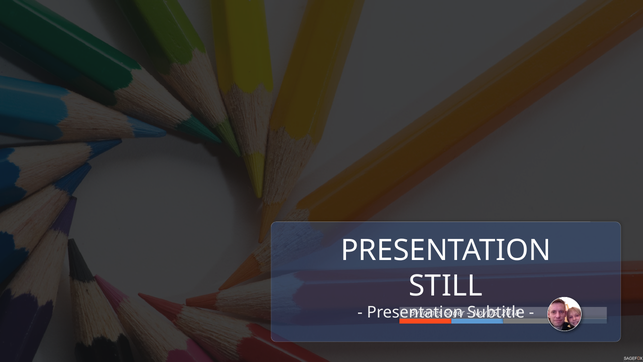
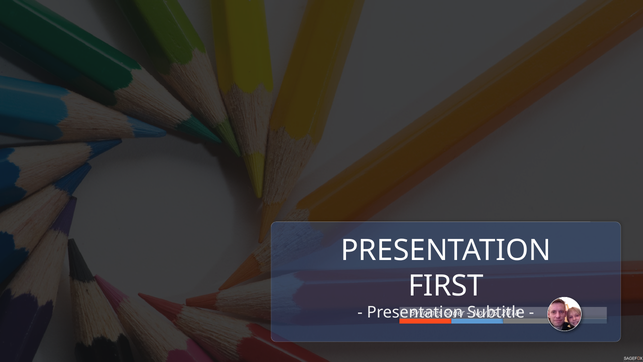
STILL: STILL -> FIRST (446, 286)
